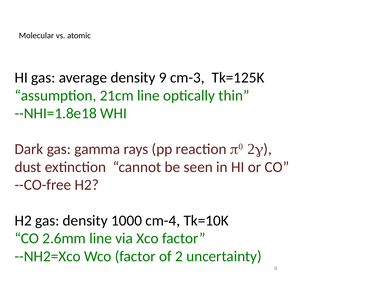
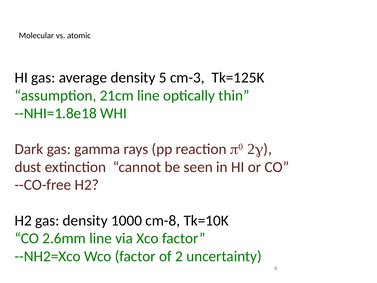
9: 9 -> 5 (163, 78)
cm-4: cm-4 -> cm-8 (163, 220)
